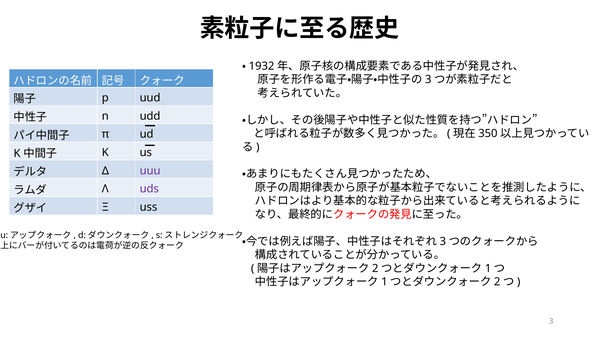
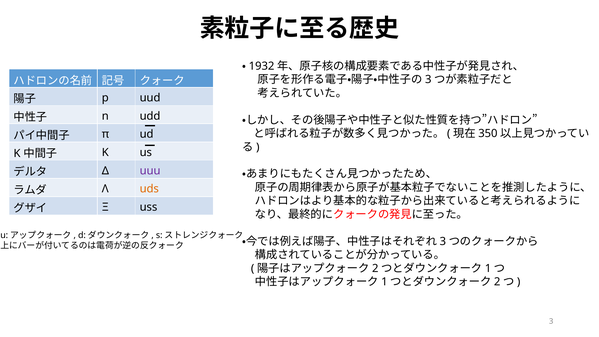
uds colour: purple -> orange (149, 189)
